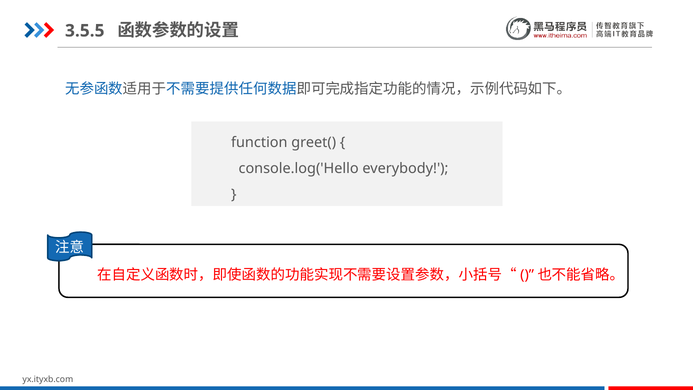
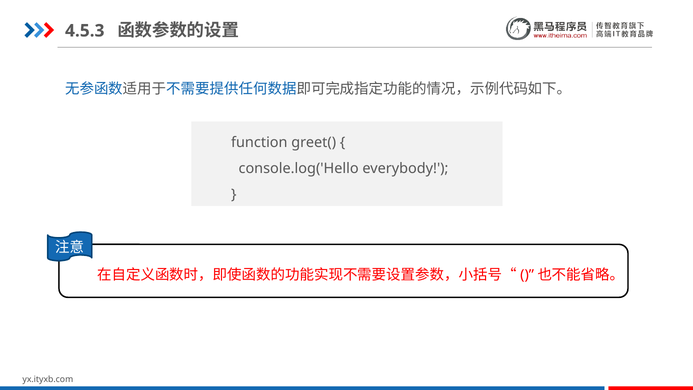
3.5.5: 3.5.5 -> 4.5.3 (85, 31)
